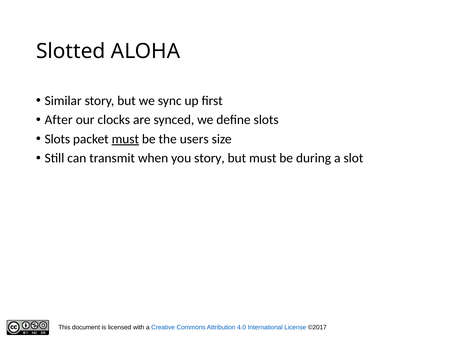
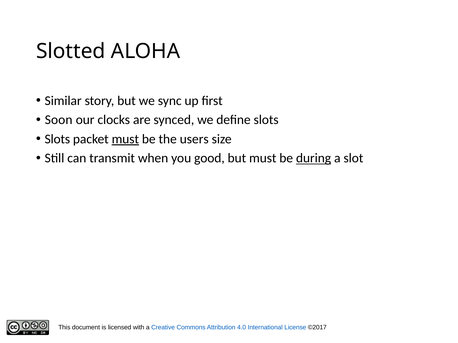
After: After -> Soon (59, 120)
you story: story -> good (209, 158)
during underline: none -> present (314, 158)
